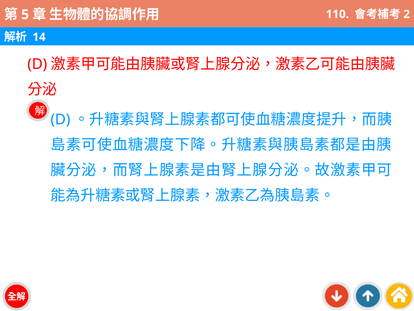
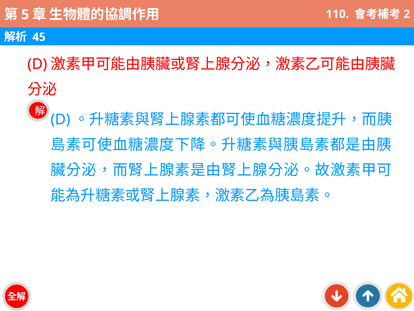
14: 14 -> 45 (39, 37)
